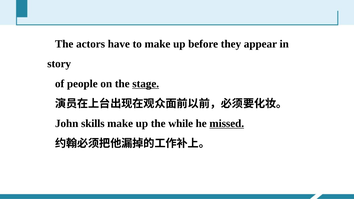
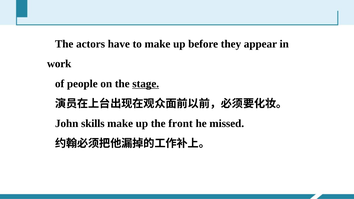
story: story -> work (59, 64)
while: while -> front (181, 124)
missed underline: present -> none (227, 124)
